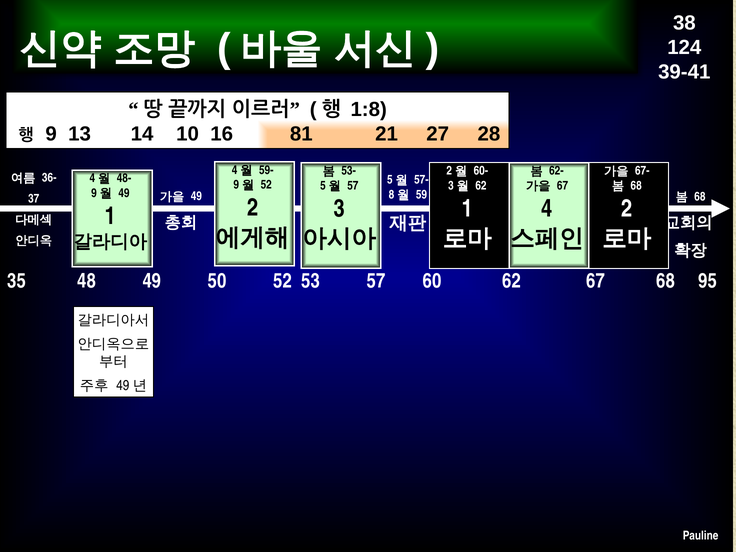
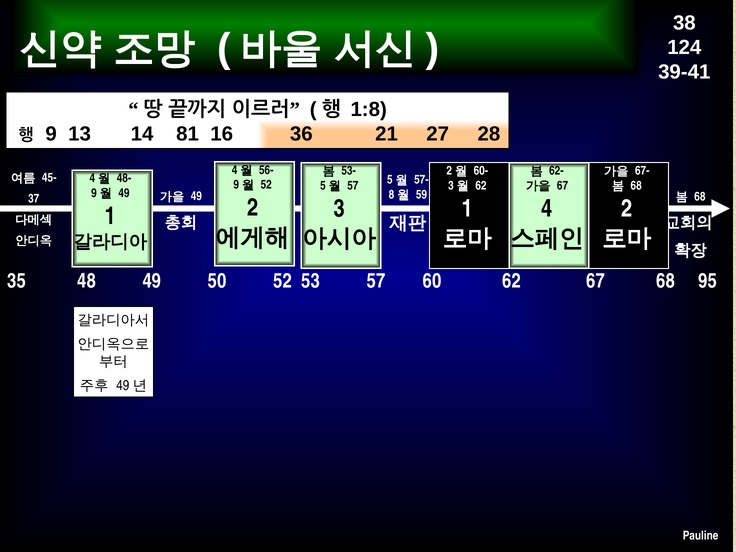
10: 10 -> 81 (188, 134)
81: 81 -> 36 (301, 134)
59-: 59- -> 56- (266, 170)
36-: 36- -> 45- (49, 178)
